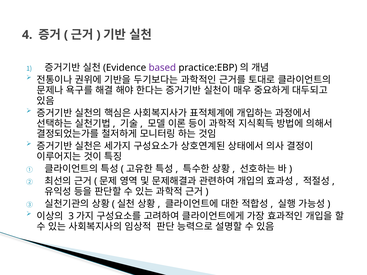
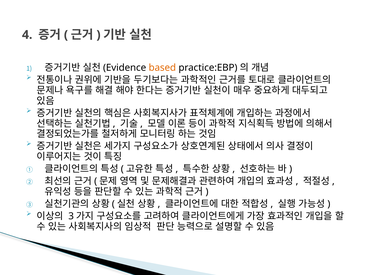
based colour: purple -> orange (162, 68)
